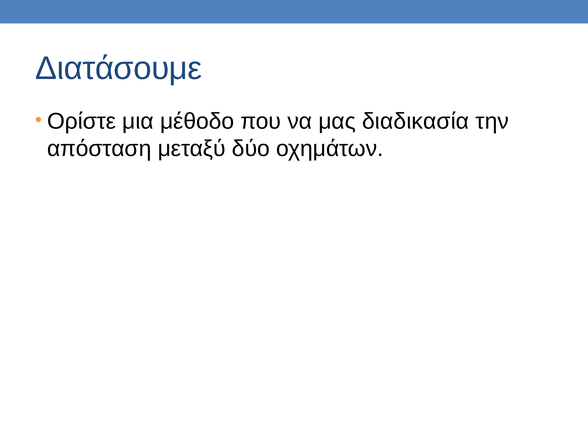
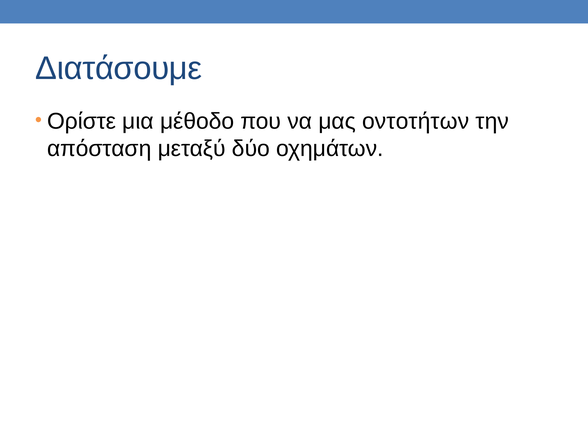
διαδικασία: διαδικασία -> οντοτήτων (416, 121)
